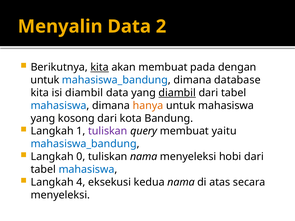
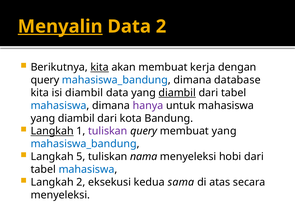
Menyalin underline: none -> present (60, 27)
pada: pada -> kerja (203, 67)
untuk: untuk -> query (45, 80)
hanya colour: orange -> purple (148, 106)
kosong: kosong -> diambil (76, 118)
Langkah underline: none -> present (52, 131)
membuat yaitu: yaitu -> yang (224, 131)
0: 0 -> 5 (81, 157)
Langkah 4: 4 -> 2 (81, 182)
kedua nama: nama -> sama (181, 182)
